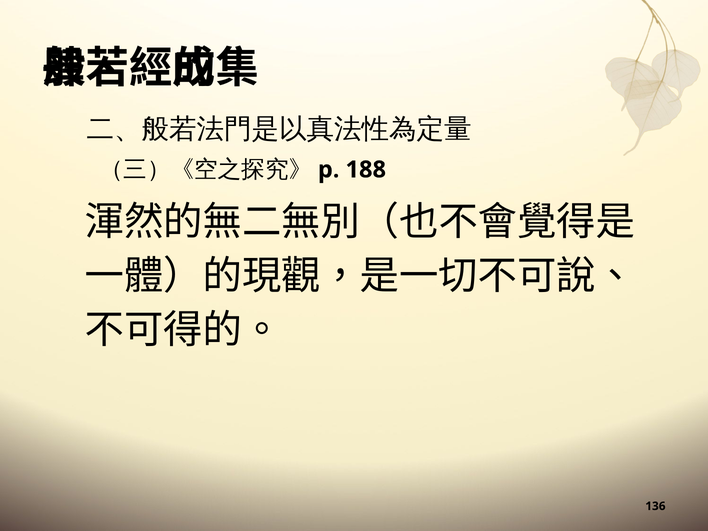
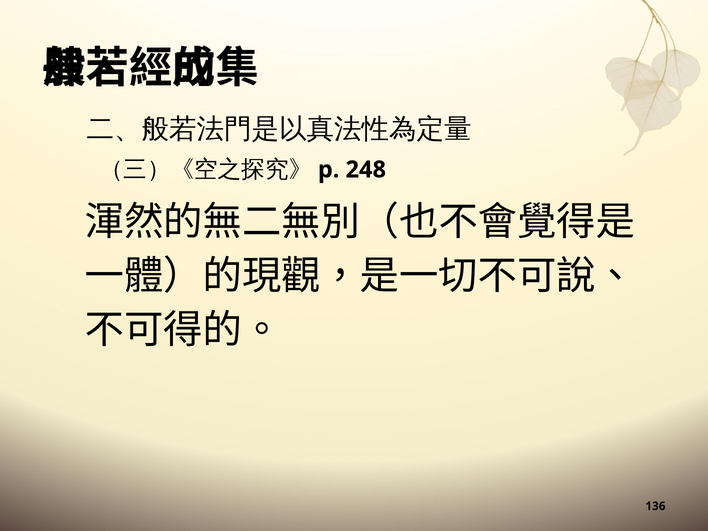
188: 188 -> 248 (366, 170)
